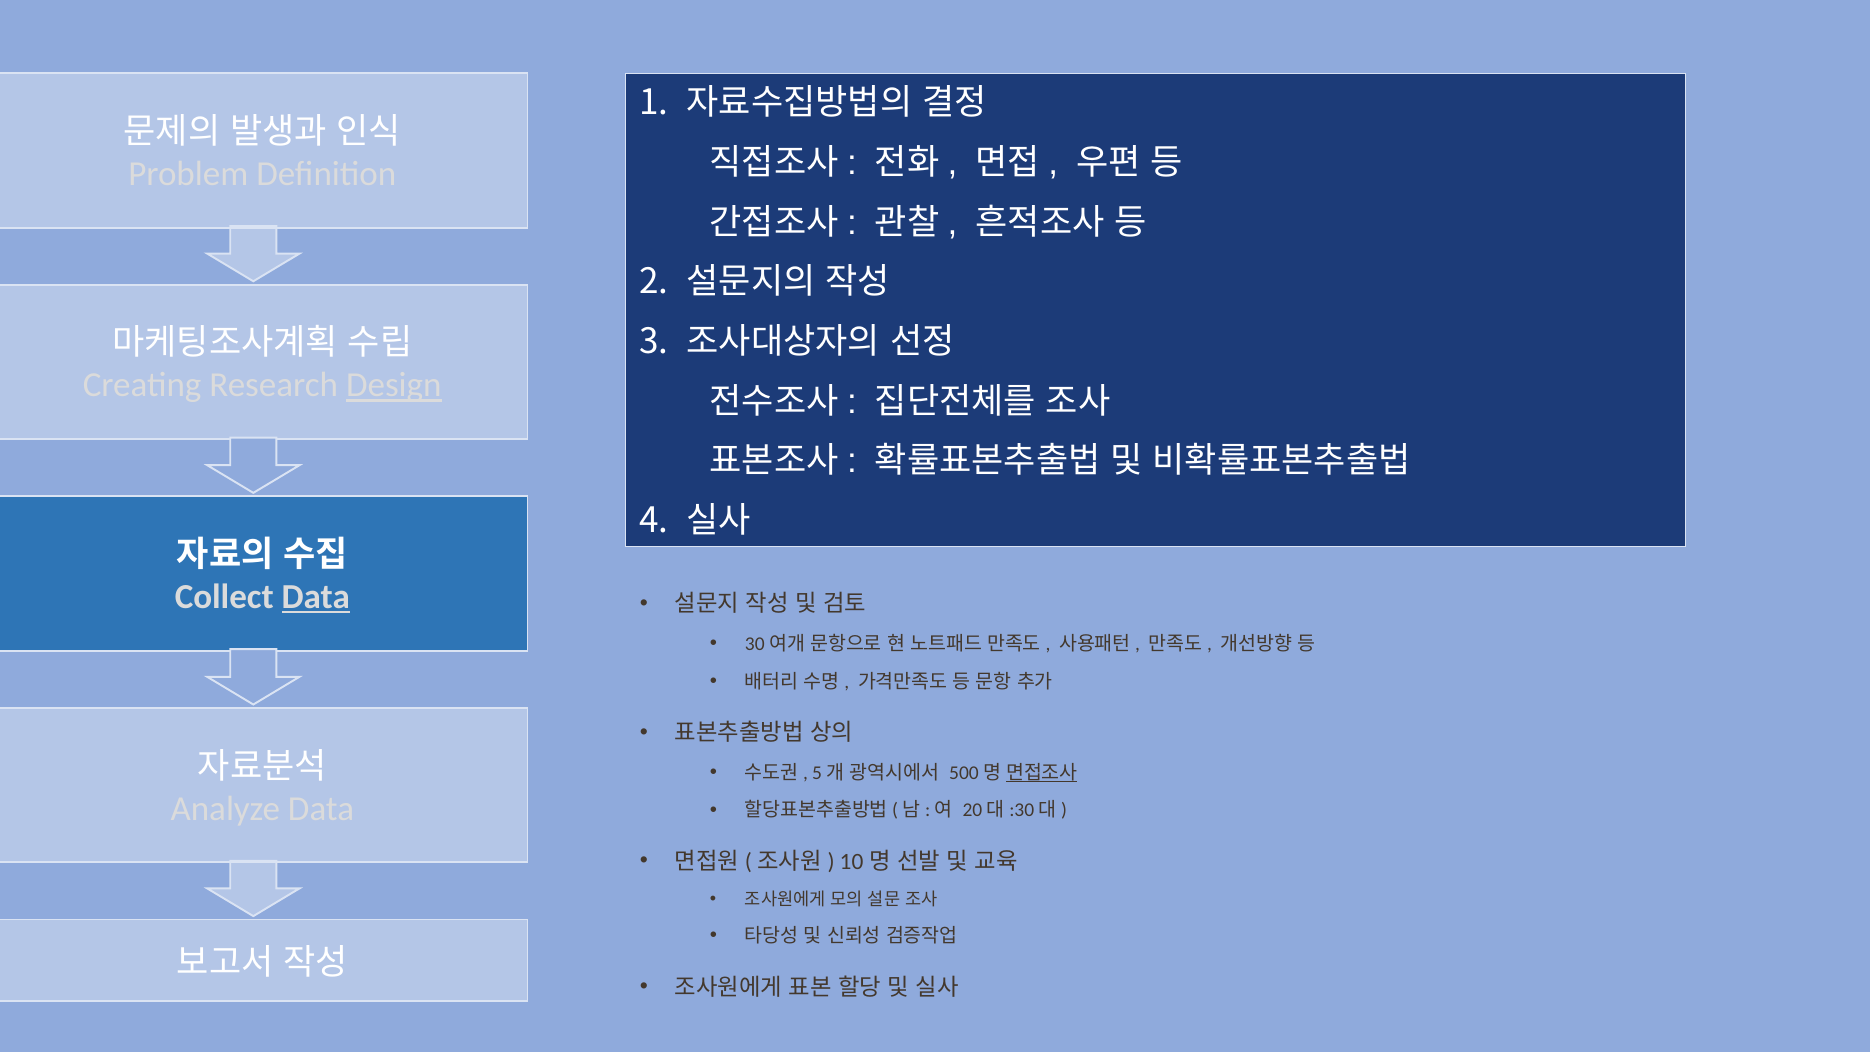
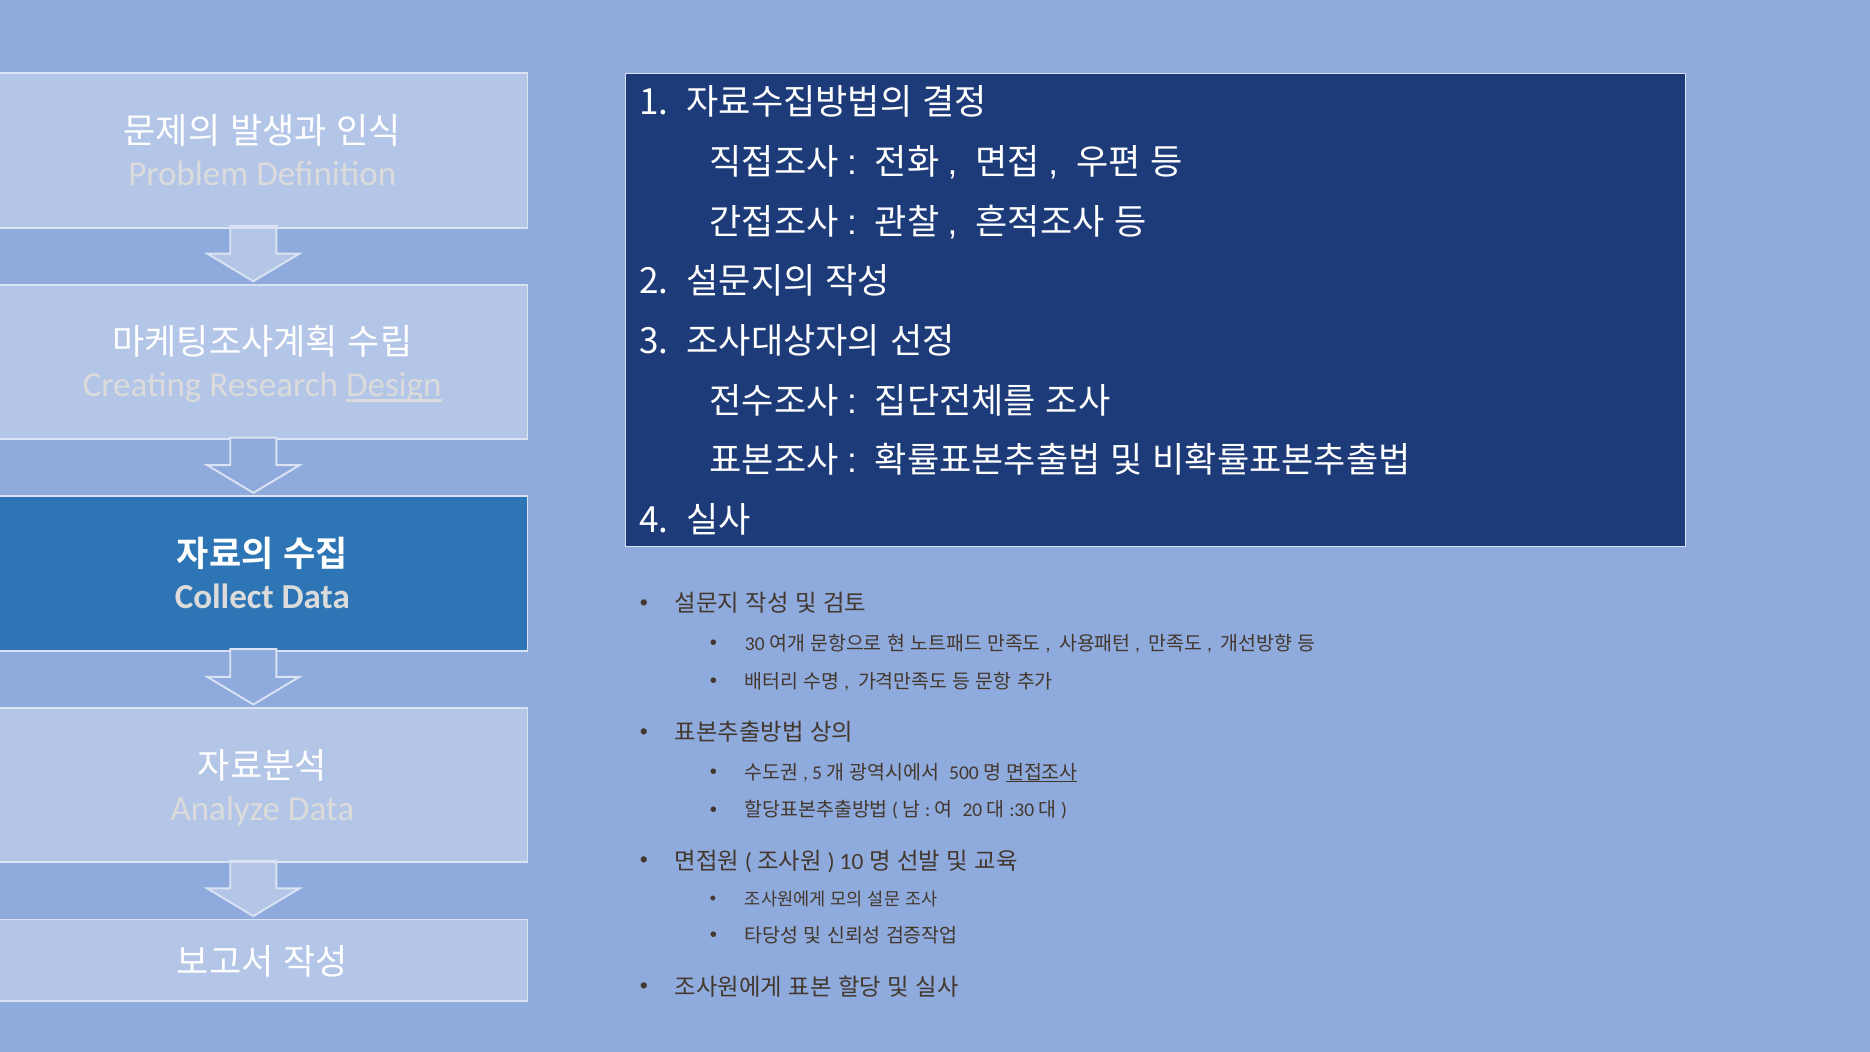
Data underline: present -> none (316, 597)
